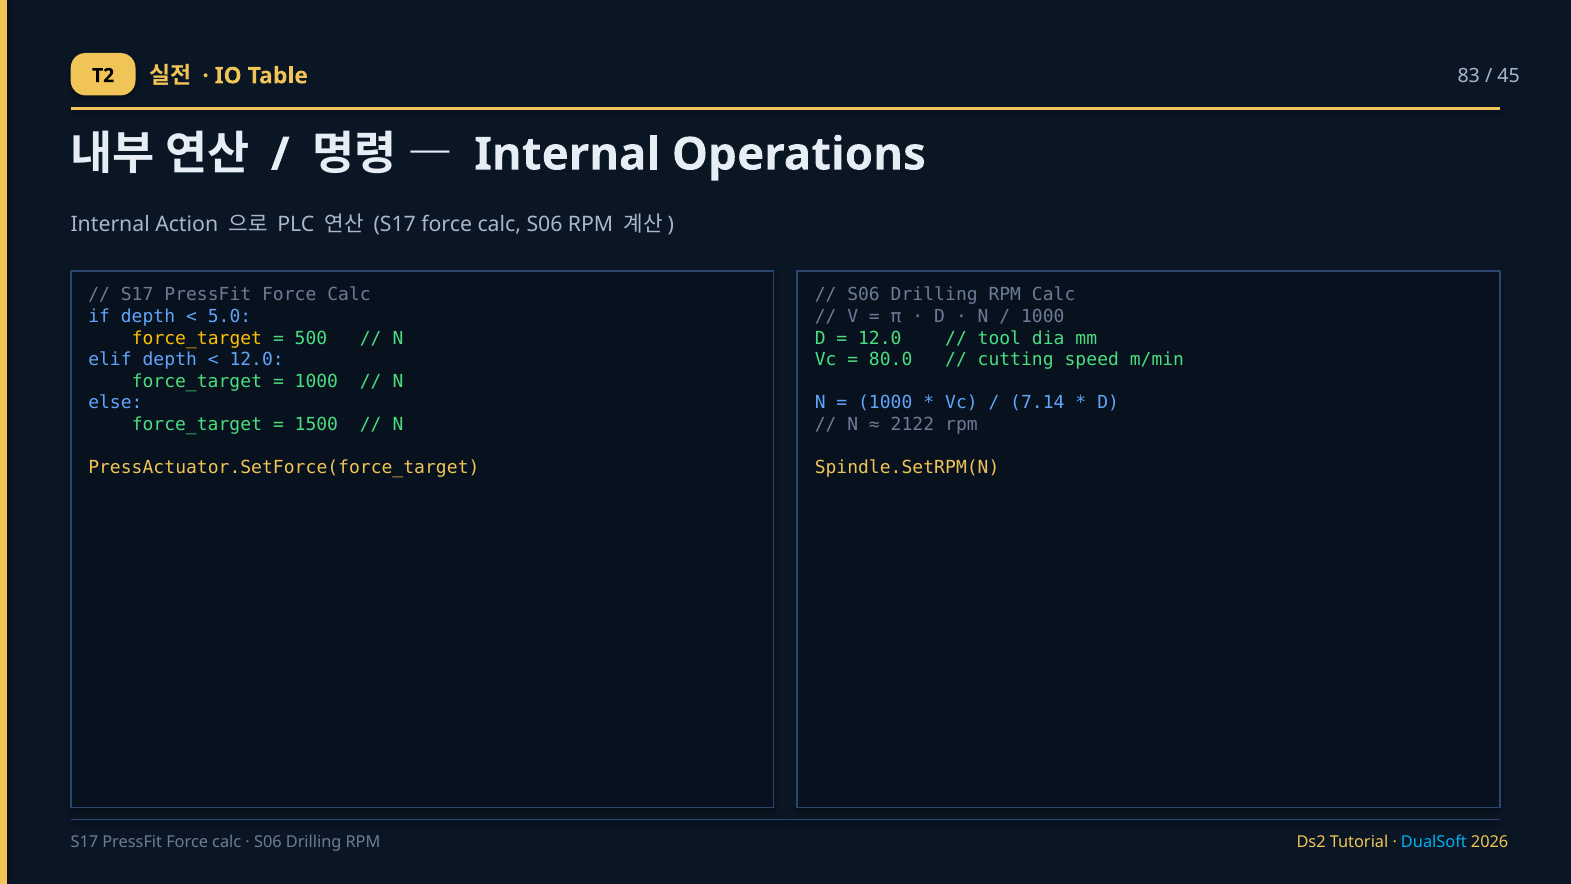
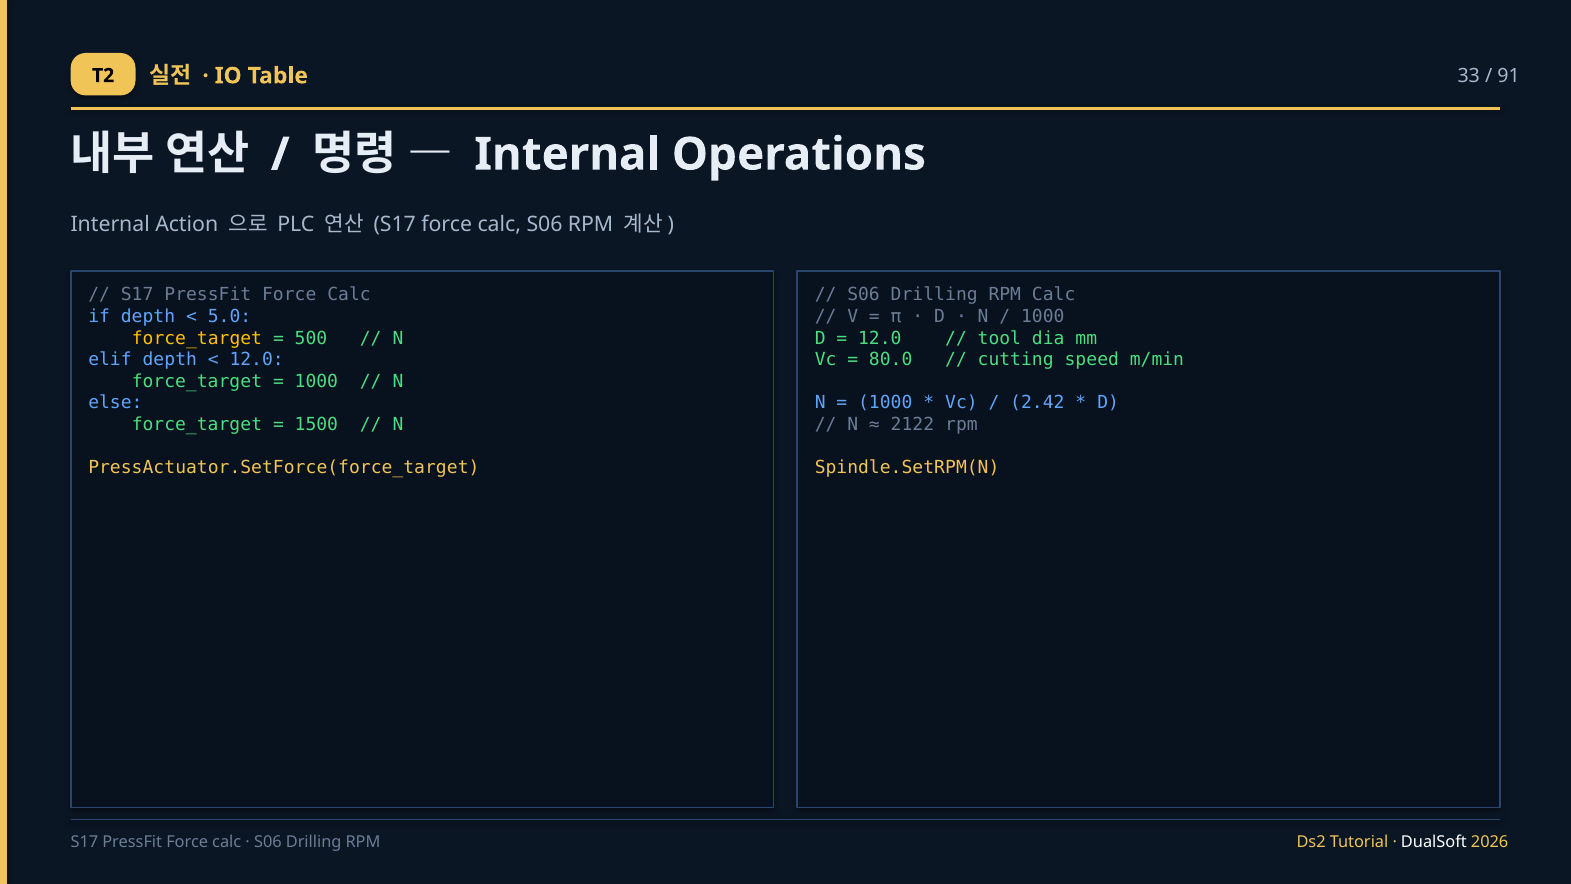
83: 83 -> 33 (1469, 76)
45: 45 -> 91 (1509, 76)
7.14: 7.14 -> 2.42 (1037, 403)
DualSoft colour: light blue -> white (1434, 842)
